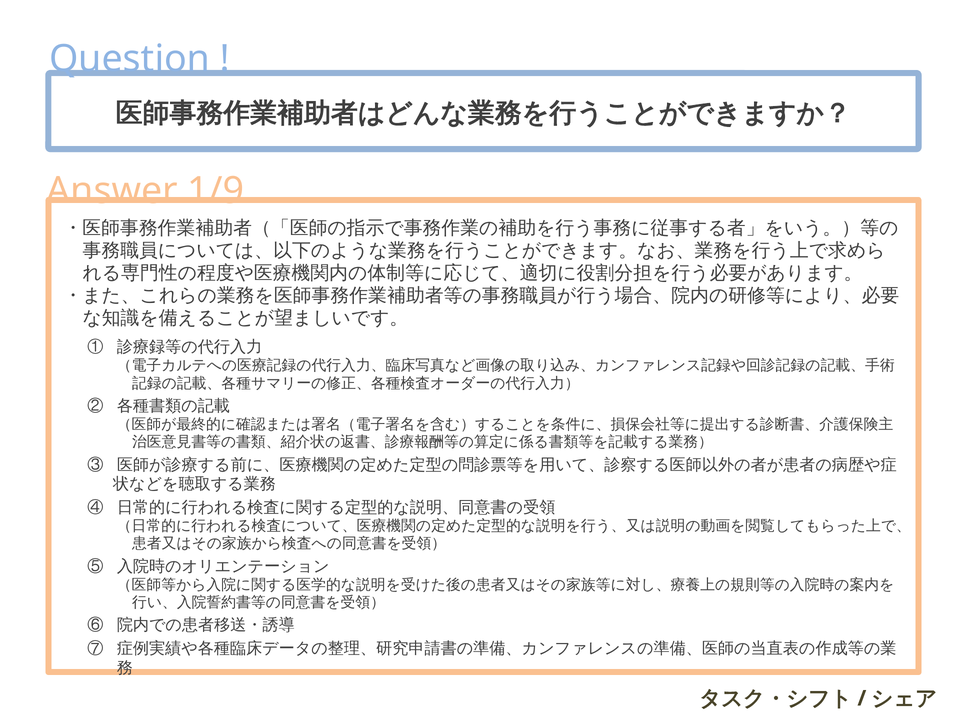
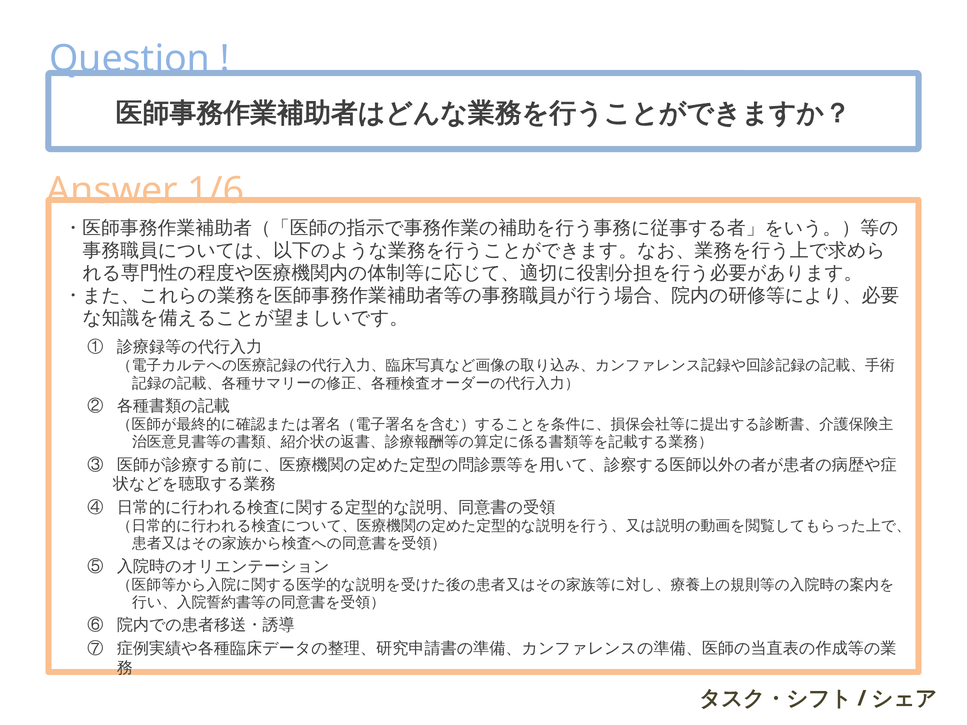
1/9: 1/9 -> 1/6 (216, 191)
